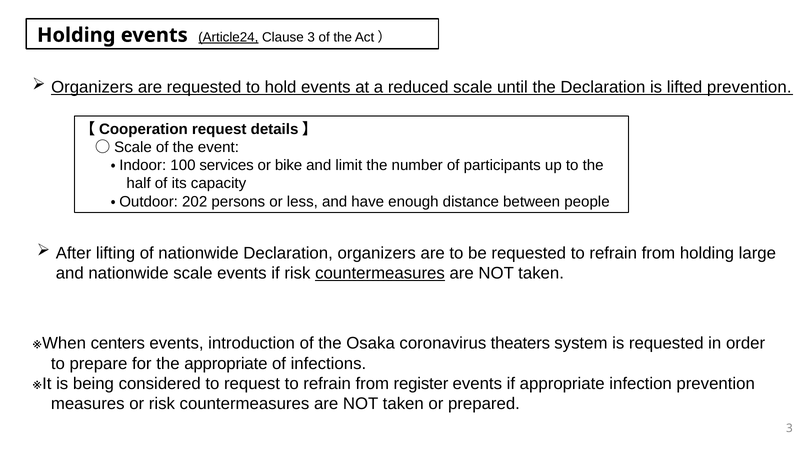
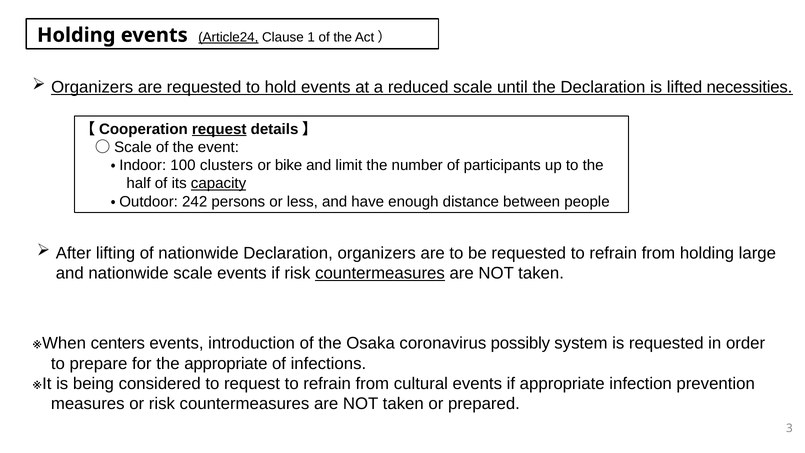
Clause 3: 3 -> 1 (311, 37)
lifted prevention: prevention -> necessities (749, 87)
request underline: none -> present (219, 129)
services: services -> clusters (226, 165)
capacity underline: none -> present (219, 183)
202: 202 -> 242 (195, 201)
theaters: theaters -> possibly (520, 343)
register: register -> cultural (421, 384)
